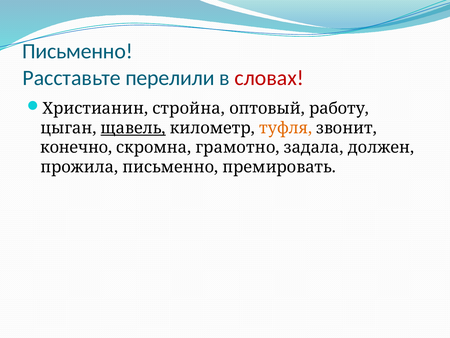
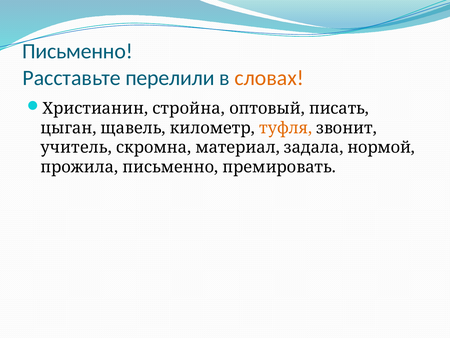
словах colour: red -> orange (269, 78)
работу: работу -> писать (339, 108)
щавель underline: present -> none (133, 128)
конечно: конечно -> учитель (76, 147)
грамотно: грамотно -> материал (238, 147)
должен: должен -> нормой (381, 147)
